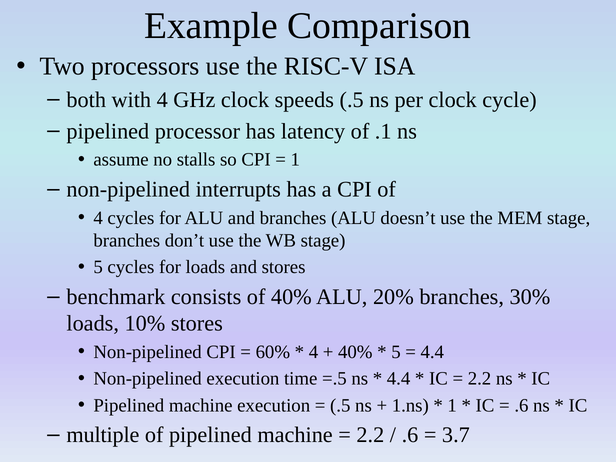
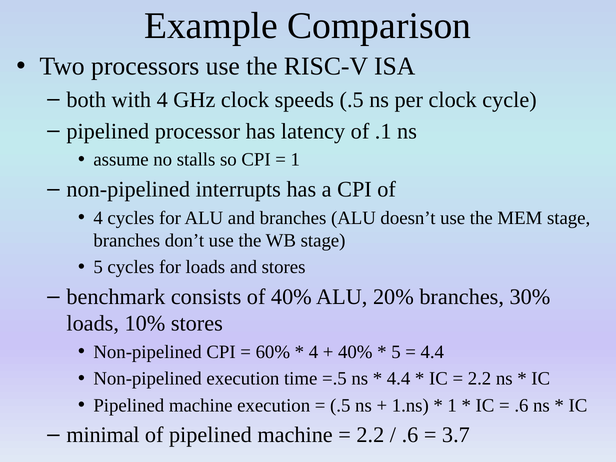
multiple: multiple -> minimal (103, 435)
